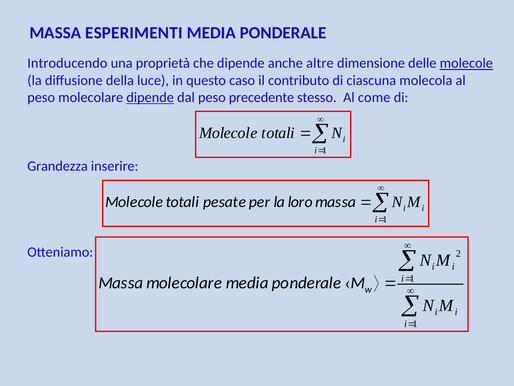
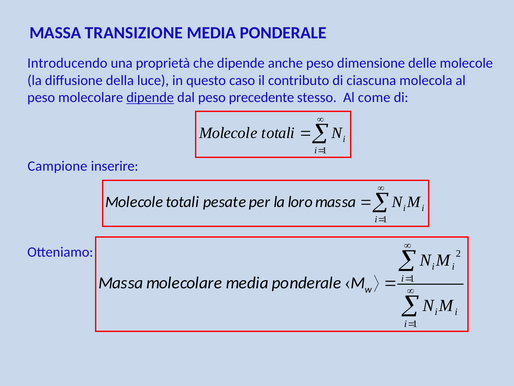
ESPERIMENTI: ESPERIMENTI -> TRANSIZIONE (134, 33)
anche altre: altre -> peso (320, 63)
molecole underline: present -> none (466, 63)
Grandezza: Grandezza -> Campione (57, 166)
